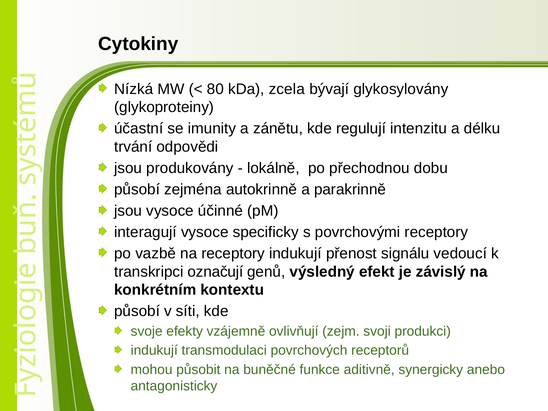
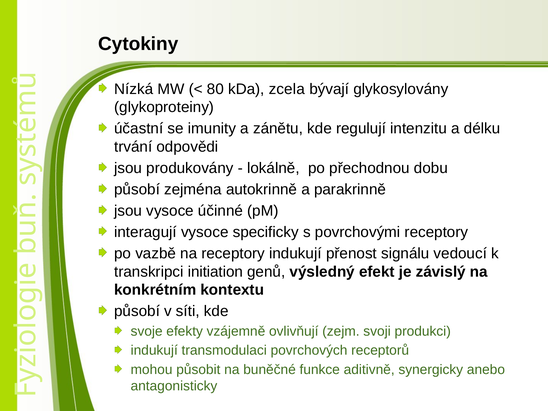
označují: označují -> initiation (215, 272)
